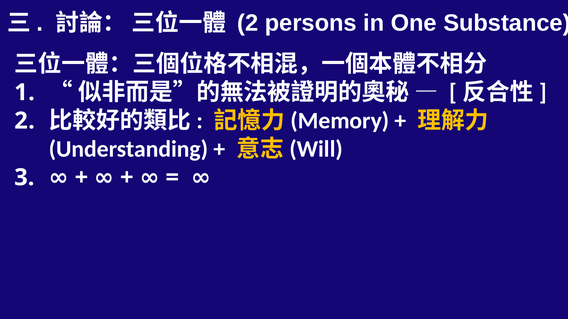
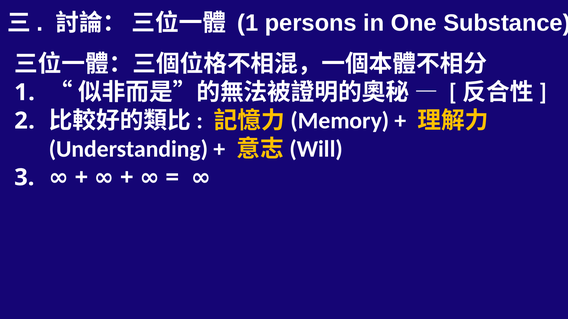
2: 2 -> 1 (248, 23)
